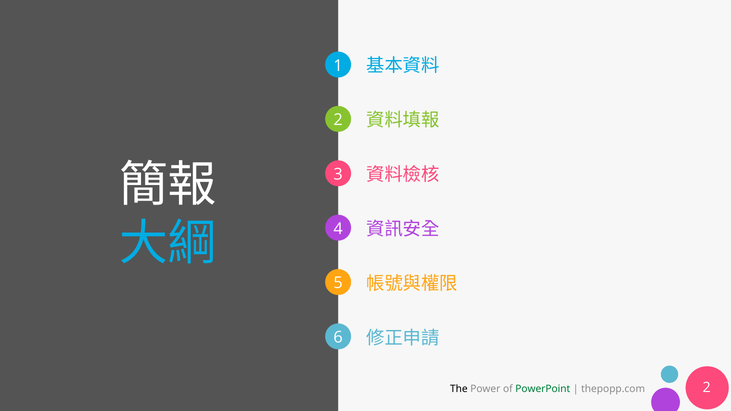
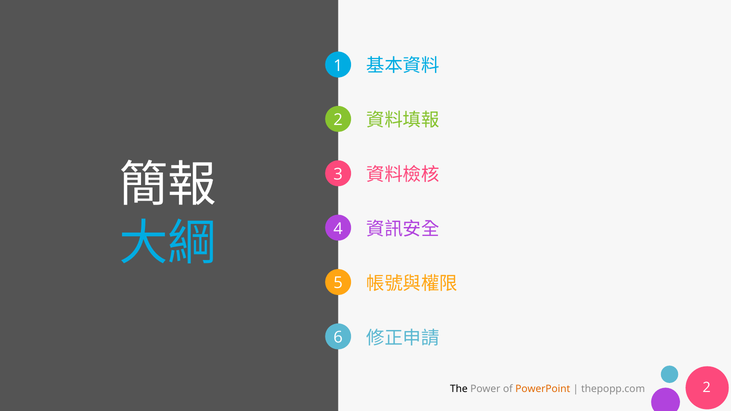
PowerPoint colour: green -> orange (543, 389)
